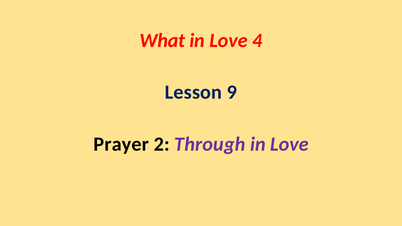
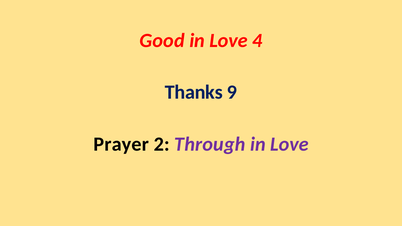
What: What -> Good (162, 41)
Lesson: Lesson -> Thanks (194, 92)
